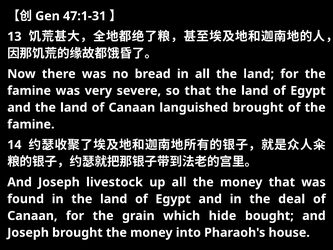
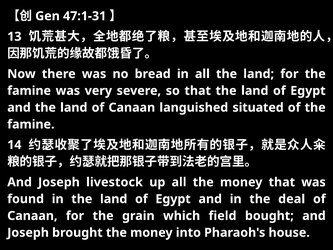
languished brought: brought -> situated (258, 107)
hide: hide -> field (223, 216)
